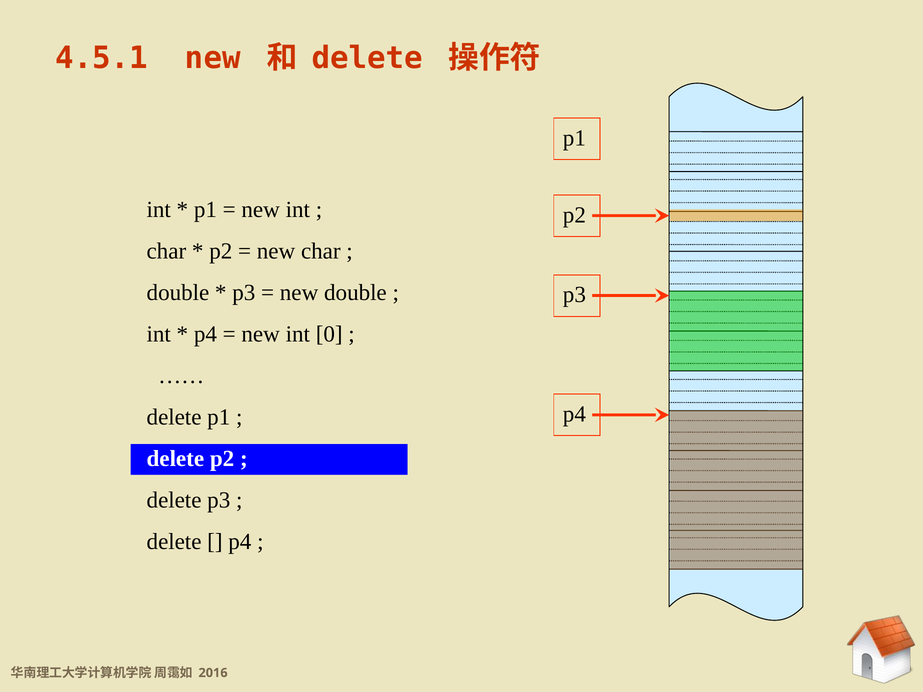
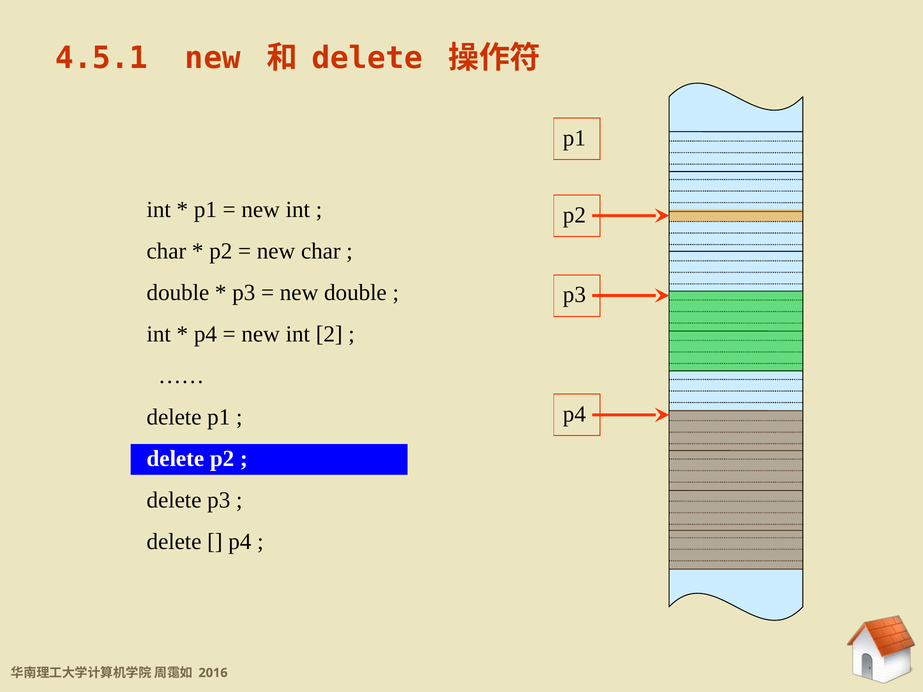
0: 0 -> 2 (329, 334)
